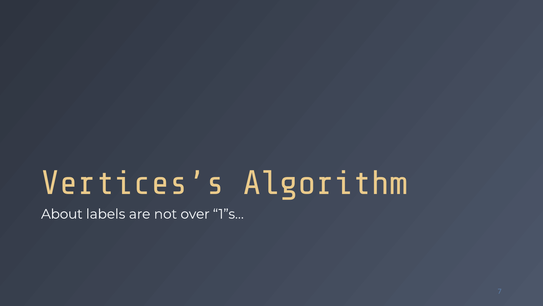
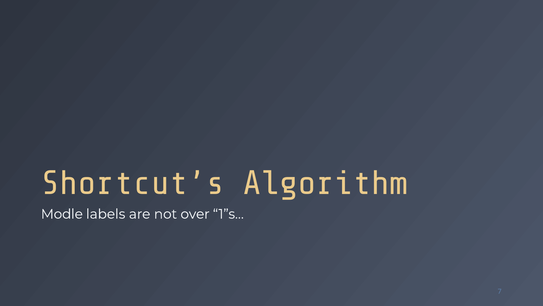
Vertices’s: Vertices’s -> Shortcut’s (133, 183)
About: About -> Modle (62, 214)
